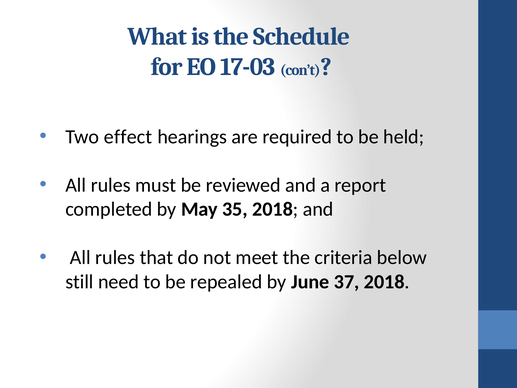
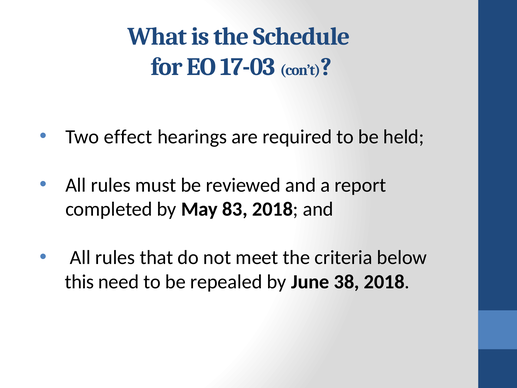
35: 35 -> 83 (235, 209)
still: still -> this (80, 282)
37: 37 -> 38 (347, 282)
